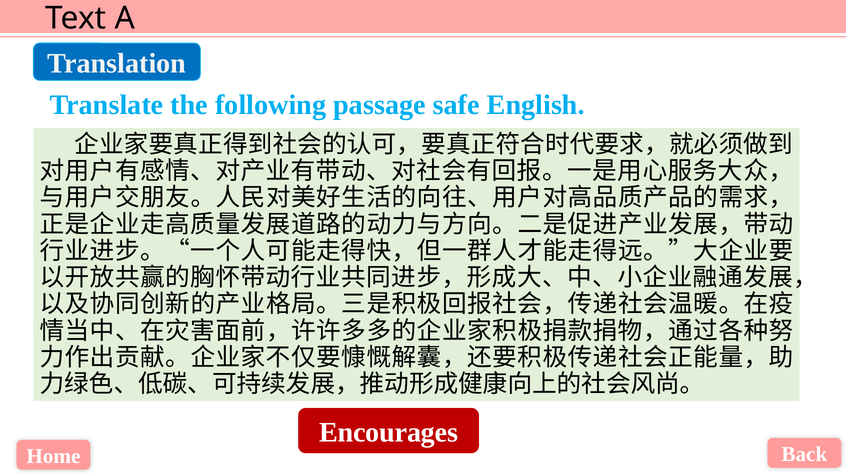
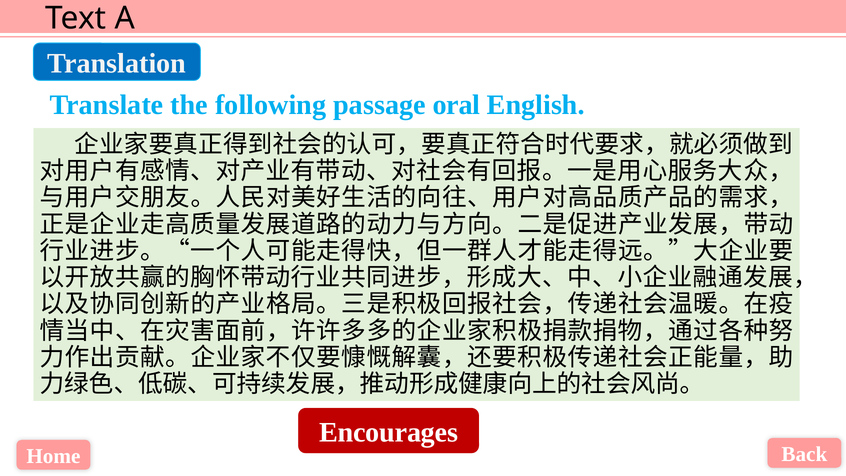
safe: safe -> oral (456, 105)
